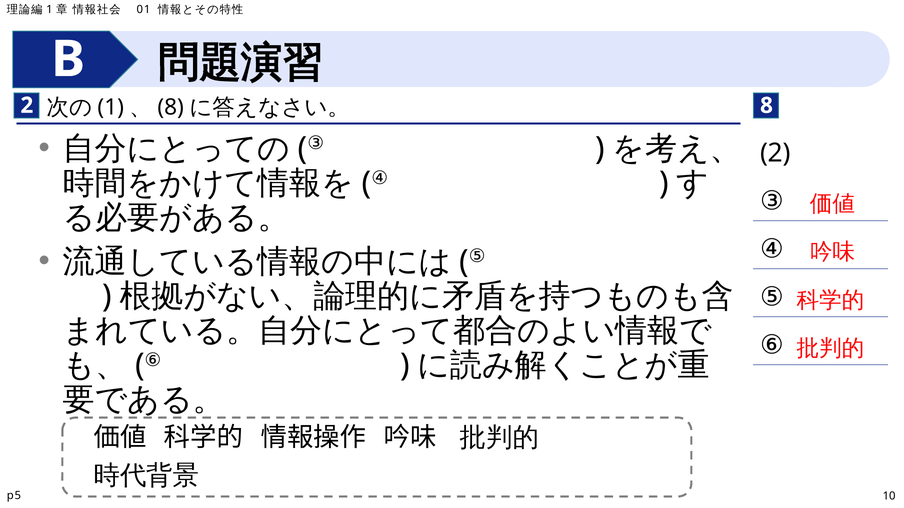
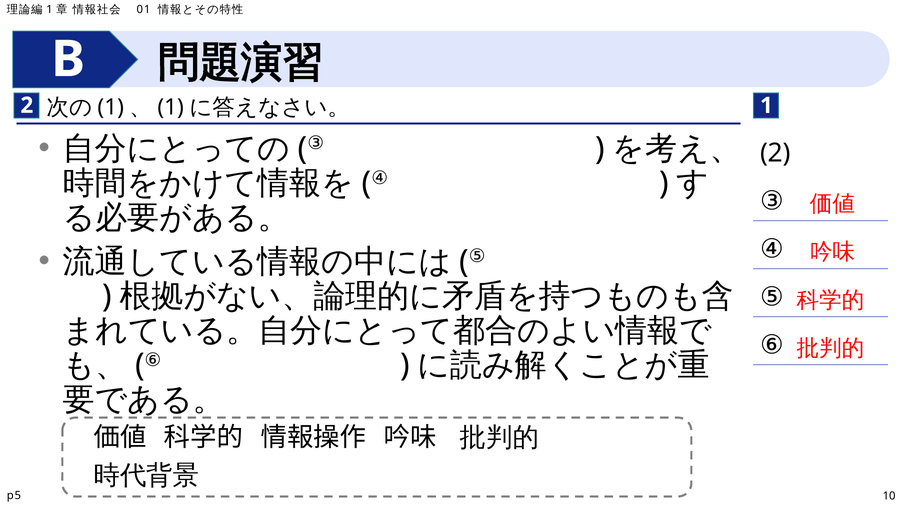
8: 8 -> 1 (171, 107)
2 8: 8 -> 1 (766, 106)
